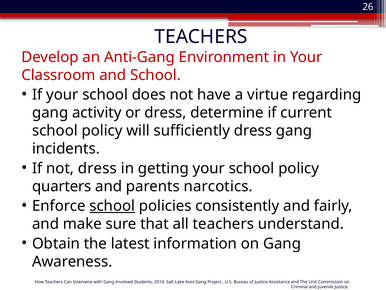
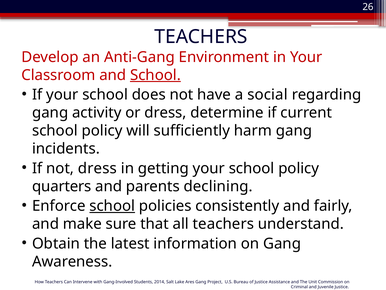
School underline: none -> present (155, 75)
virtue: virtue -> social (267, 95)
sufficiently dress: dress -> harm (253, 130)
narcotics: narcotics -> declining (218, 186)
